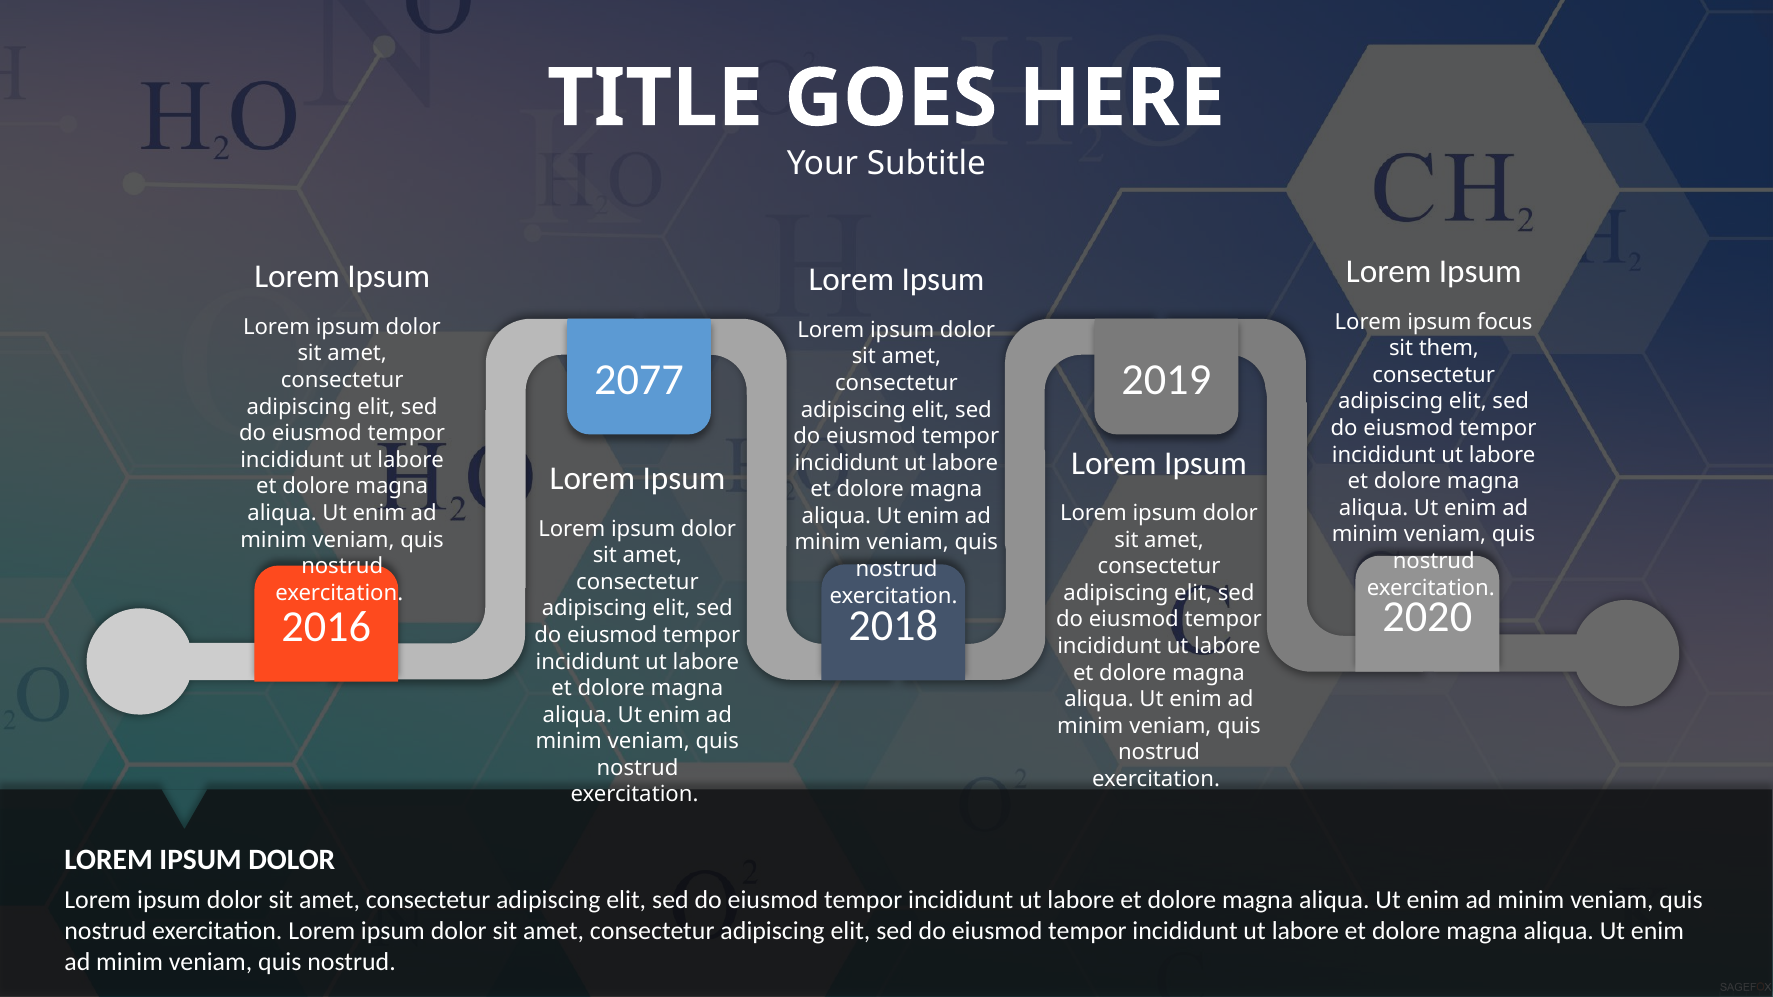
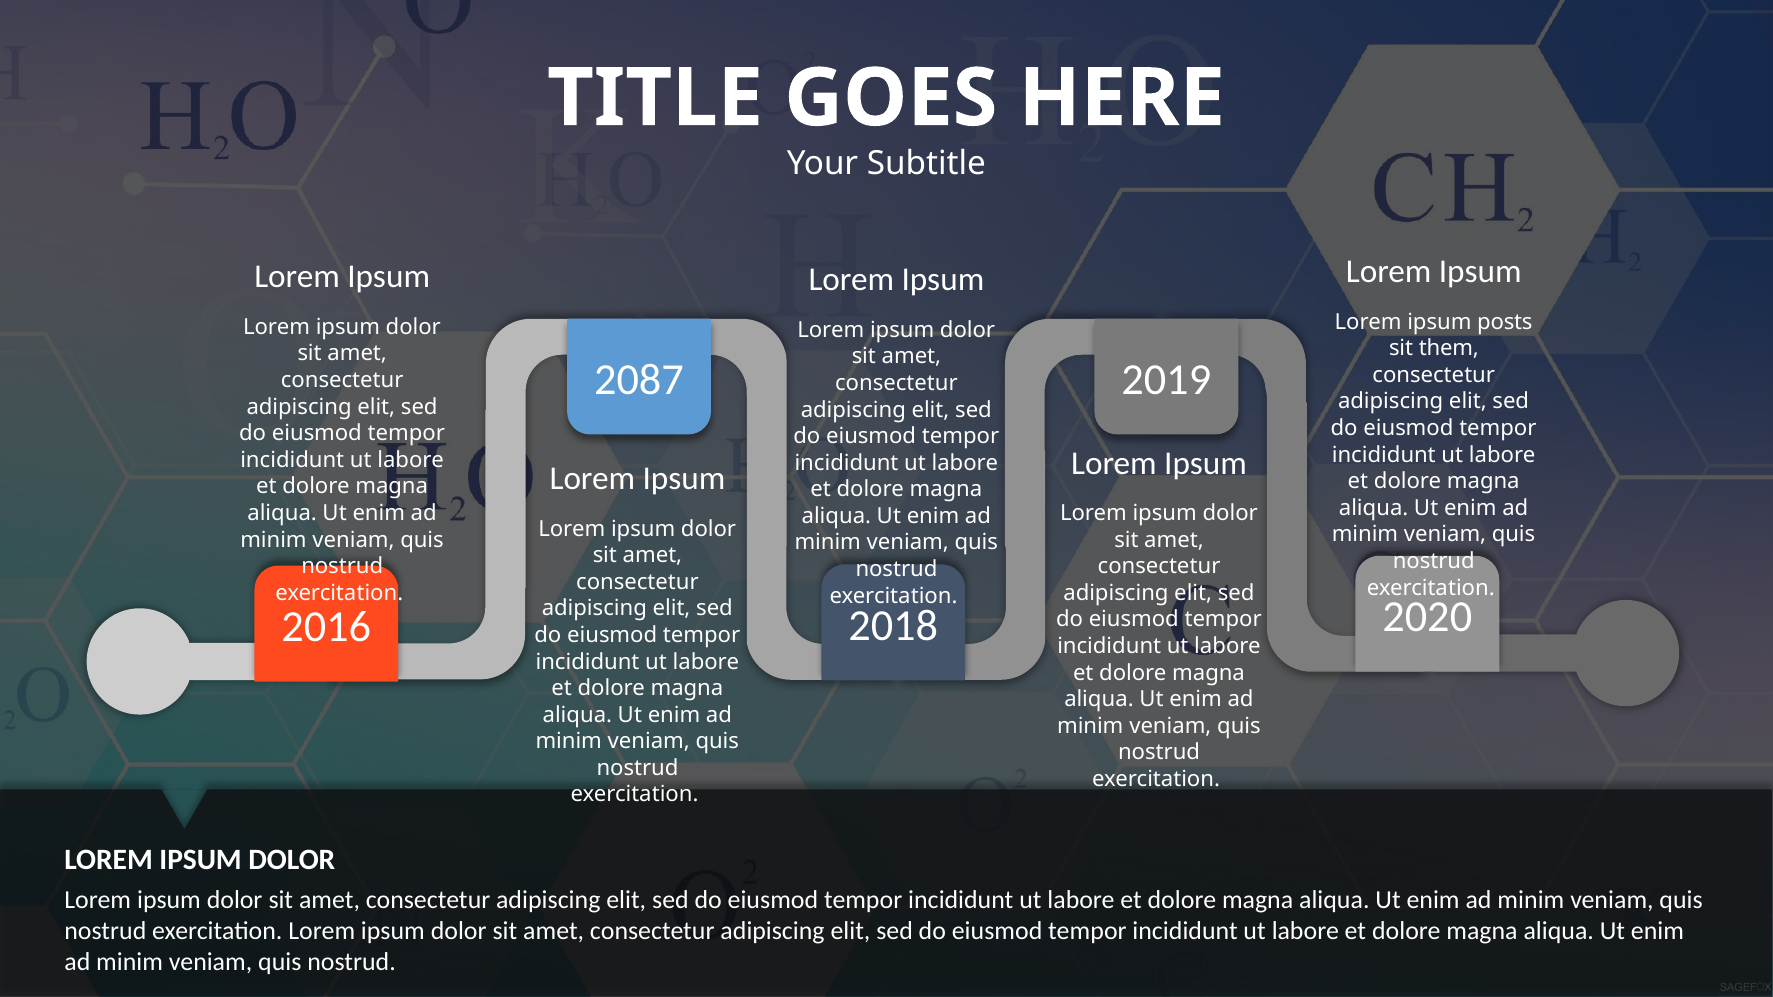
focus: focus -> posts (1505, 322)
2077: 2077 -> 2087 (639, 380)
